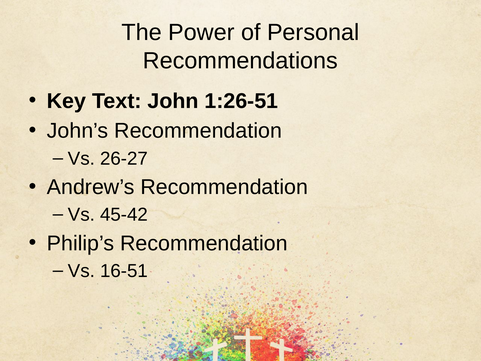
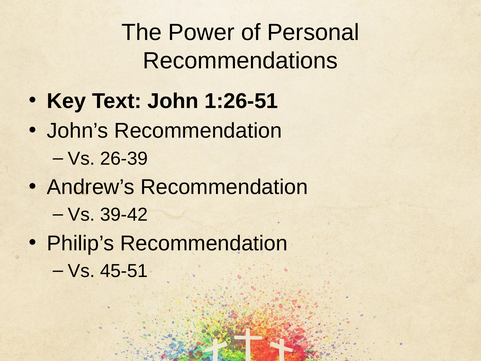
26-27: 26-27 -> 26-39 (124, 158)
45-42: 45-42 -> 39-42 (124, 215)
16-51: 16-51 -> 45-51 (124, 271)
